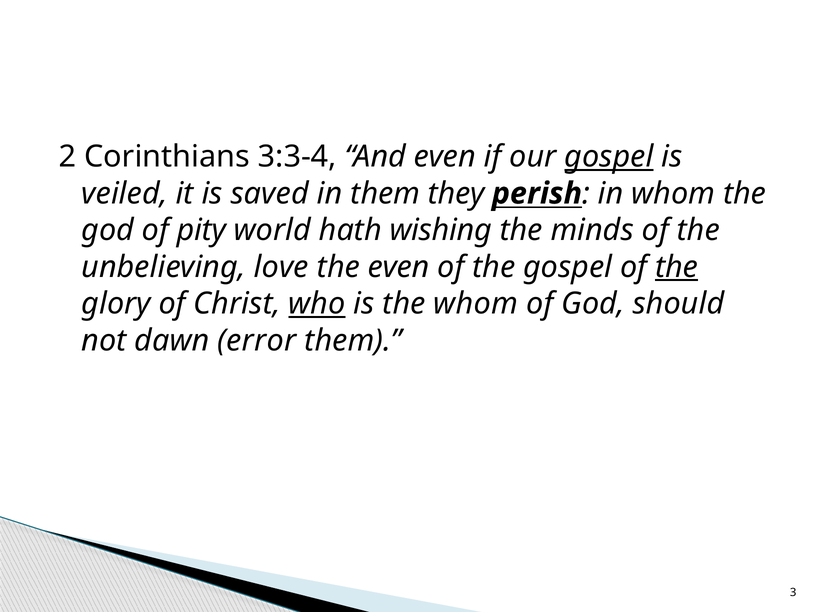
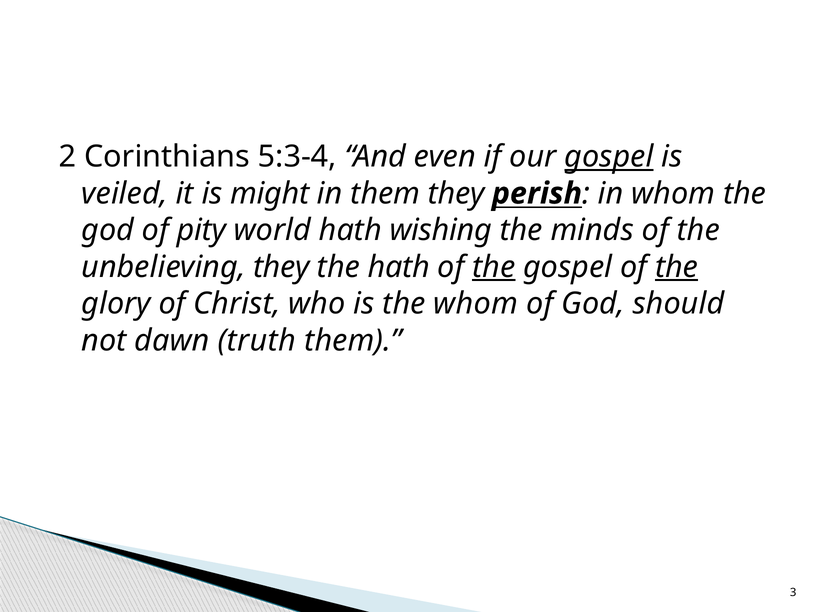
3:3-4: 3:3-4 -> 5:3-4 (297, 157)
saved: saved -> might (270, 193)
unbelieving love: love -> they (281, 267)
the even: even -> hath (399, 267)
the underline: none -> present (494, 267)
who underline: present -> none (317, 304)
error: error -> truth (257, 340)
